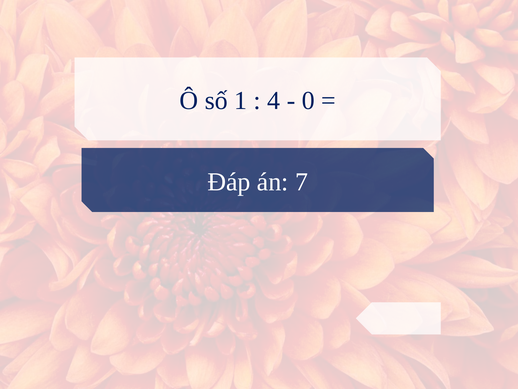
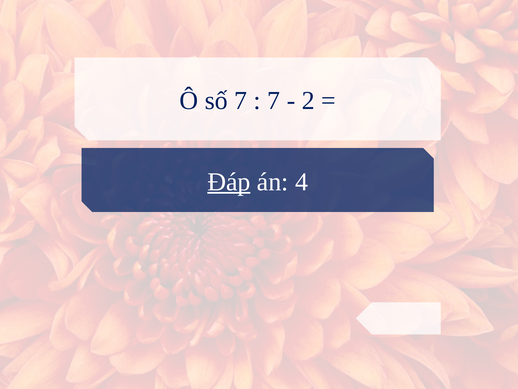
số 1: 1 -> 7 (241, 101)
4: 4 -> 7 (274, 101)
0: 0 -> 2 (308, 101)
Đáp underline: none -> present (229, 182)
7: 7 -> 4 (301, 182)
